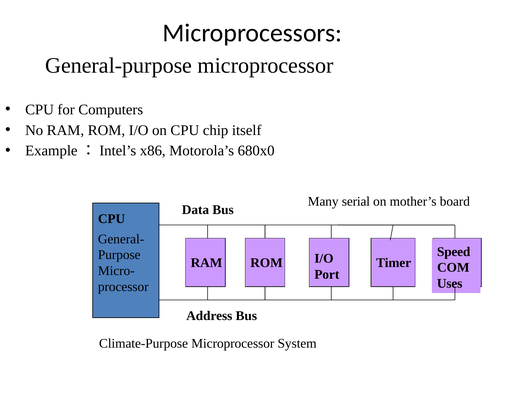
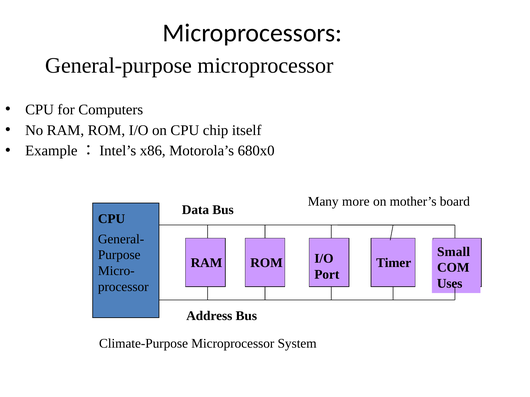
serial: serial -> more (356, 202)
Speed: Speed -> Small (454, 252)
